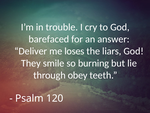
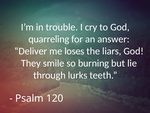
barefaced: barefaced -> quarreling (49, 39)
obey: obey -> lurks (78, 75)
